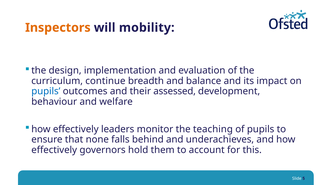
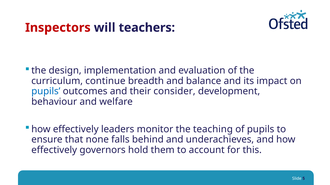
Inspectors colour: orange -> red (58, 28)
mobility: mobility -> teachers (147, 28)
assessed: assessed -> consider (174, 92)
